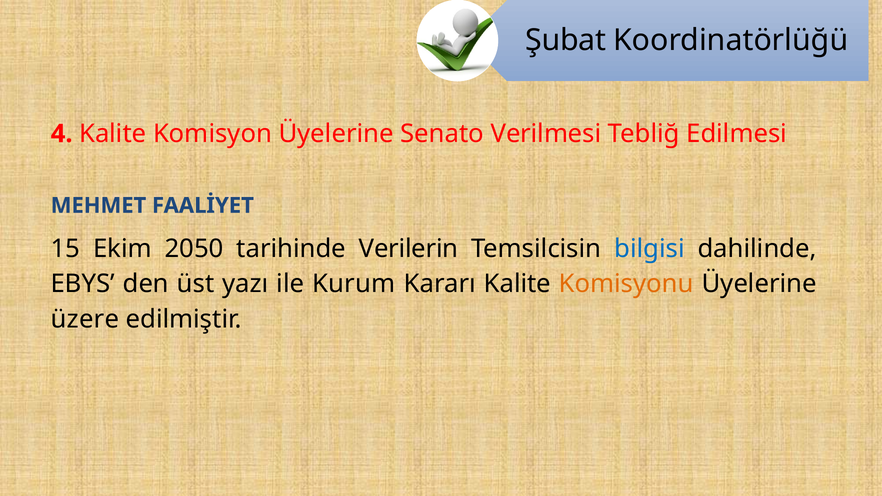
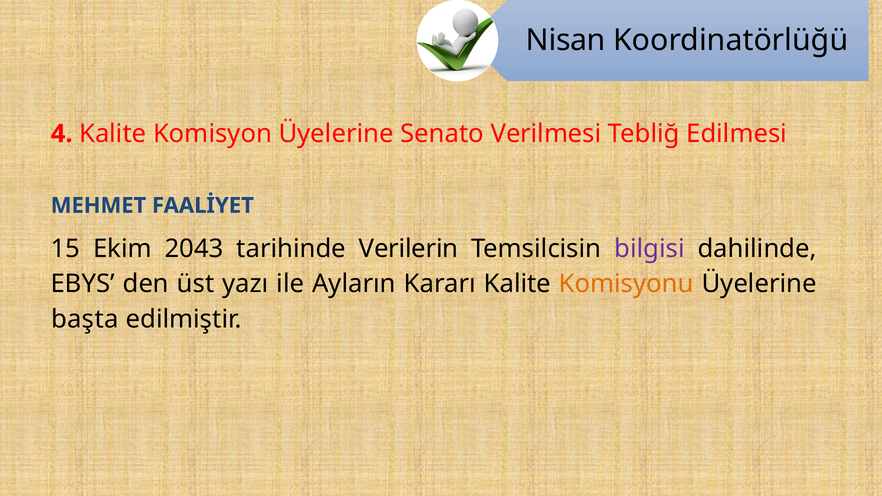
Şubat: Şubat -> Nisan (566, 40)
2050: 2050 -> 2043 (194, 249)
bilgisi colour: blue -> purple (649, 249)
Kurum: Kurum -> Ayların (354, 284)
üzere: üzere -> başta (85, 319)
